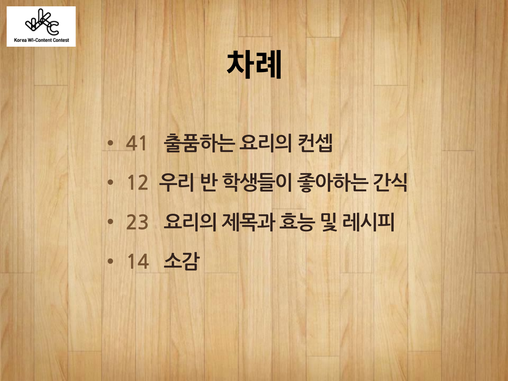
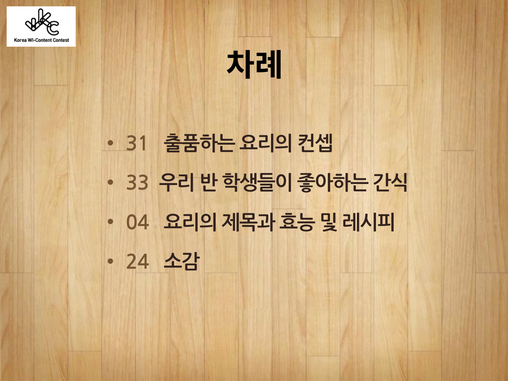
41: 41 -> 31 (138, 144)
12: 12 -> 33 (138, 183)
23: 23 -> 04 (138, 223)
14: 14 -> 24 (138, 262)
